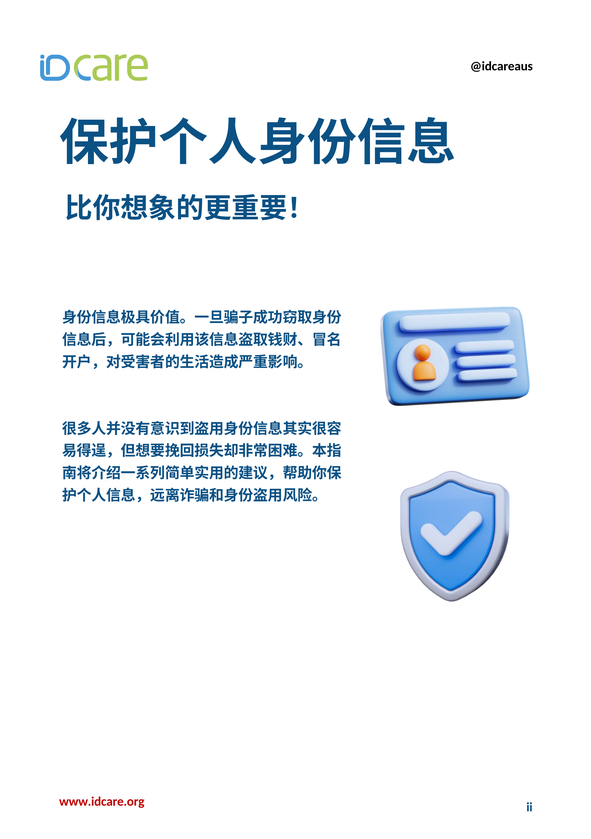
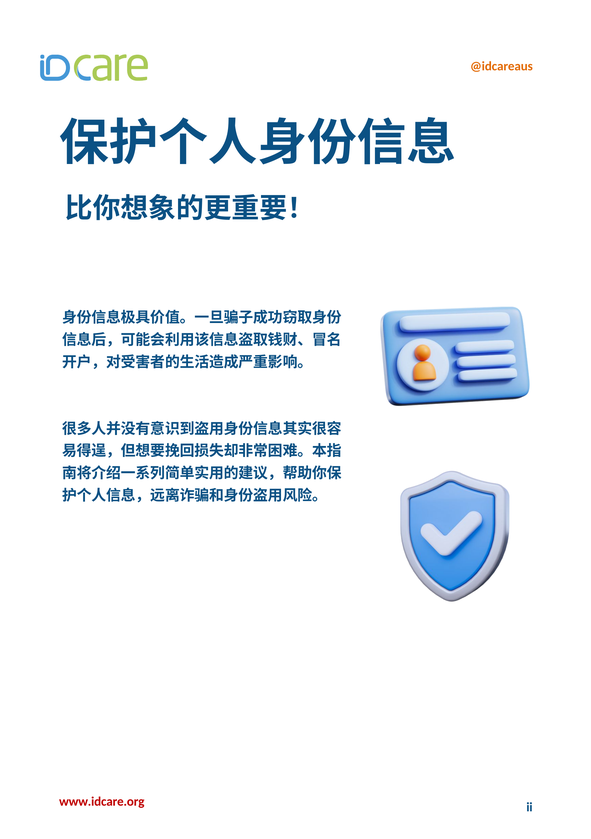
@idcareaus colour: black -> orange (501, 66)
